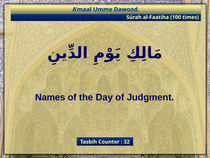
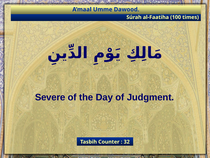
Names: Names -> Severe (50, 97)
